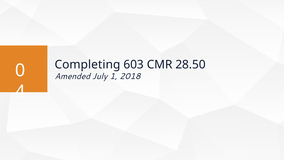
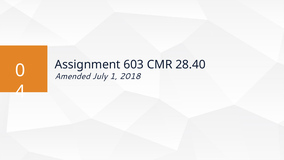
Completing: Completing -> Assignment (88, 64)
28.50: 28.50 -> 28.40 (191, 64)
